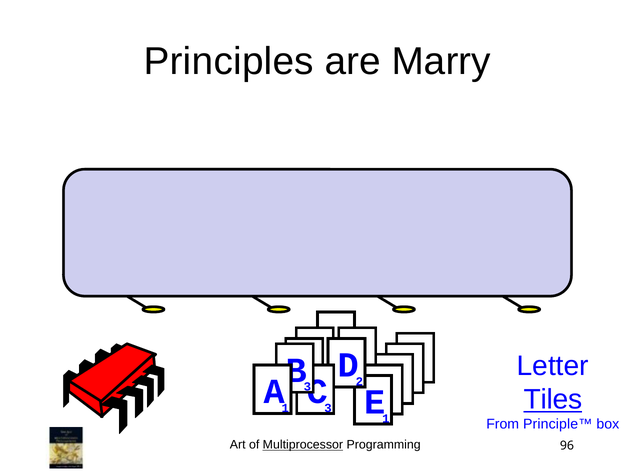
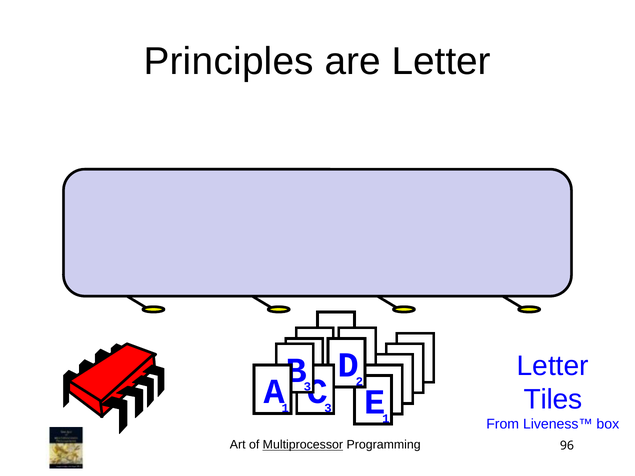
are Marry: Marry -> Letter (441, 61)
Tiles underline: present -> none (553, 400)
Principle™: Principle™ -> Liveness™ (558, 424)
